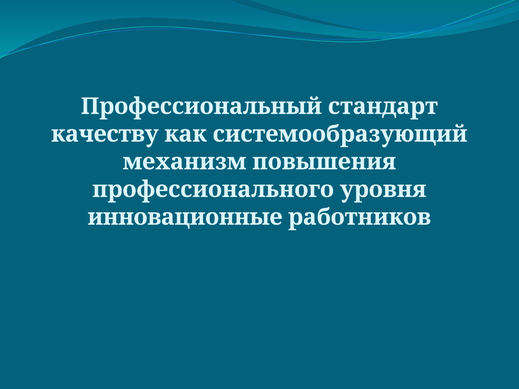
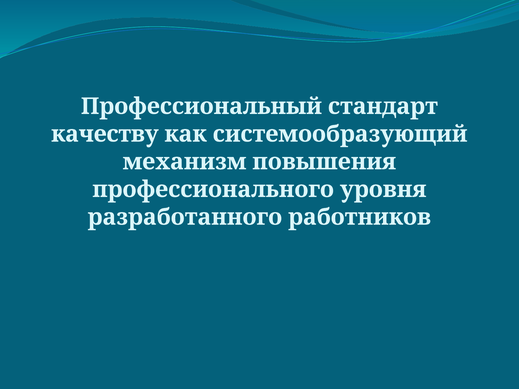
инновационные: инновационные -> разработанного (185, 217)
